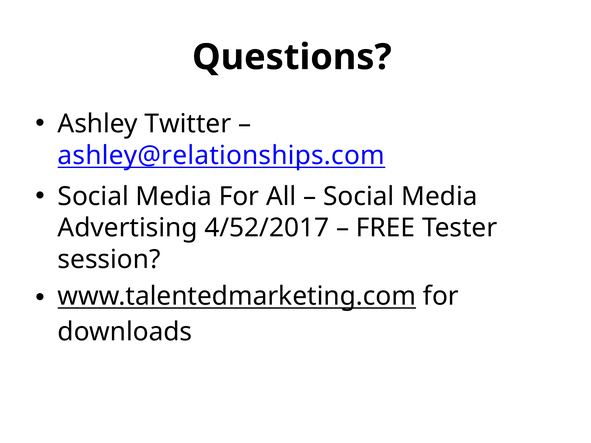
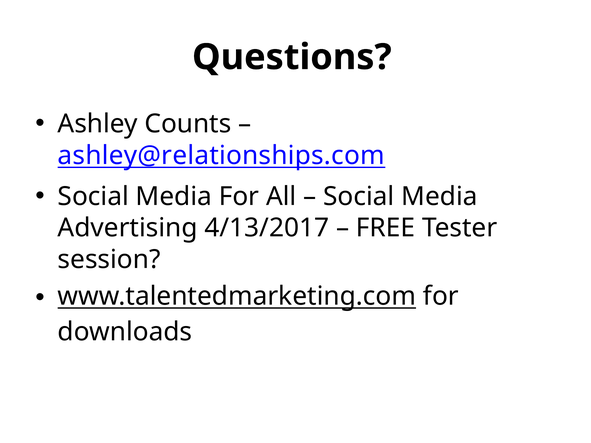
Twitter: Twitter -> Counts (188, 124)
4/52/2017: 4/52/2017 -> 4/13/2017 (267, 228)
